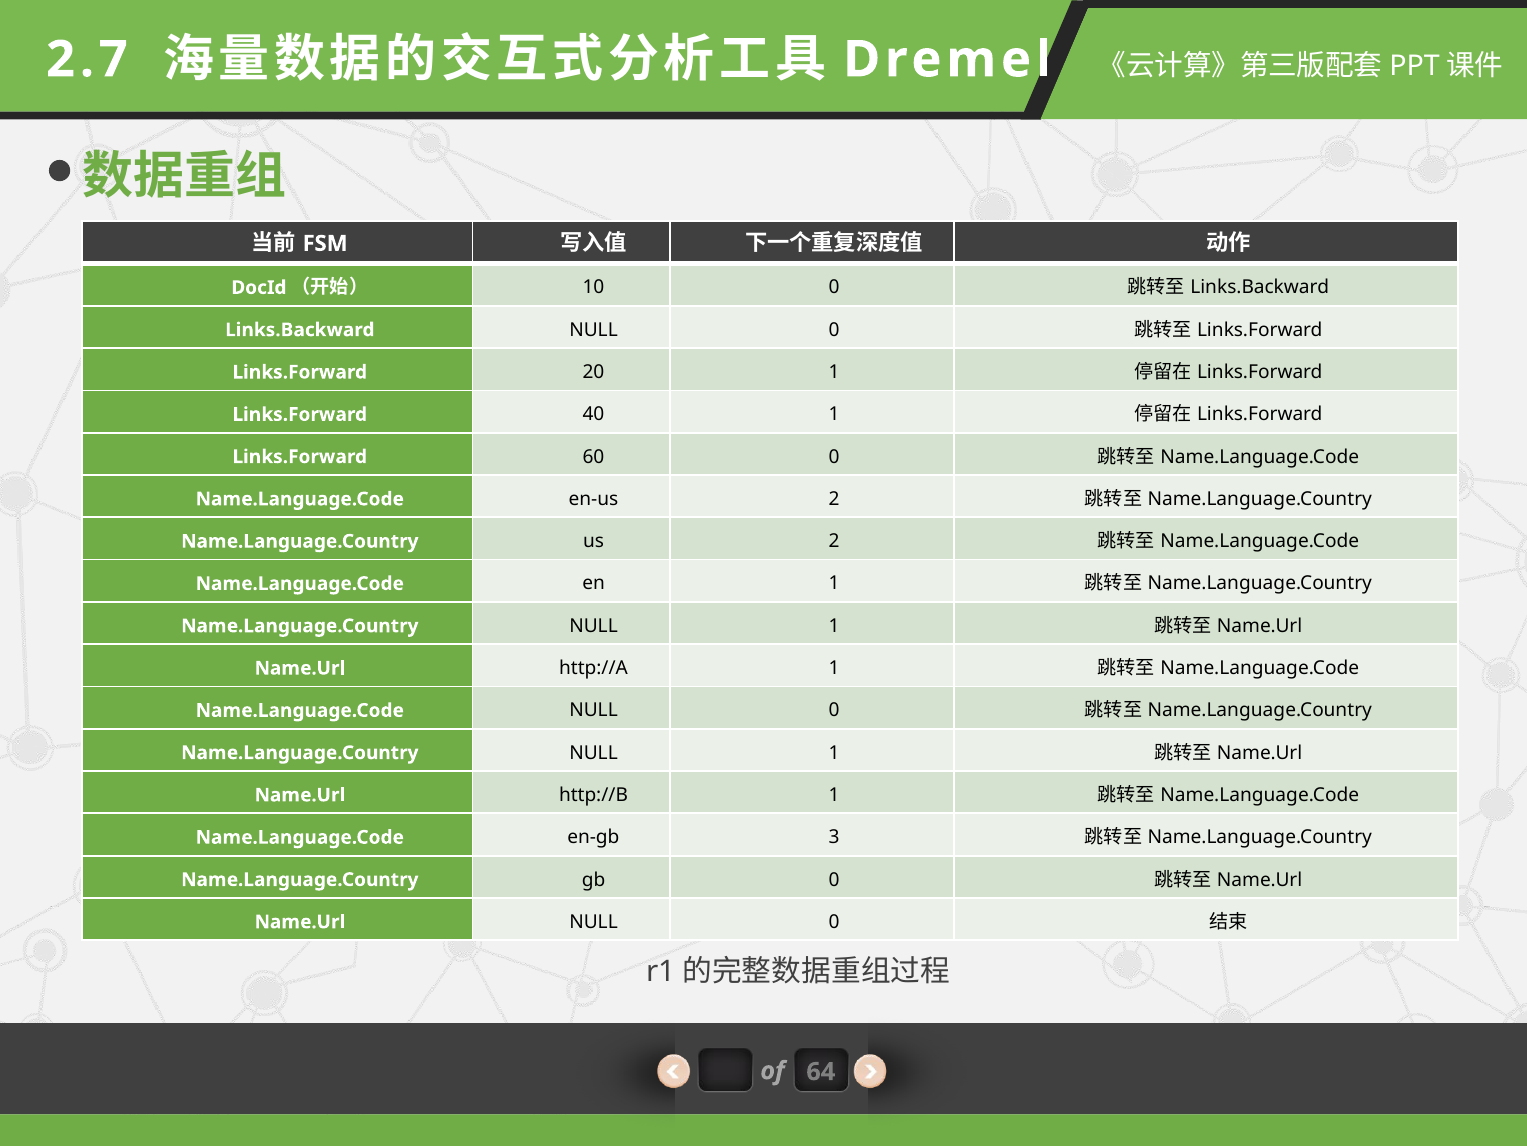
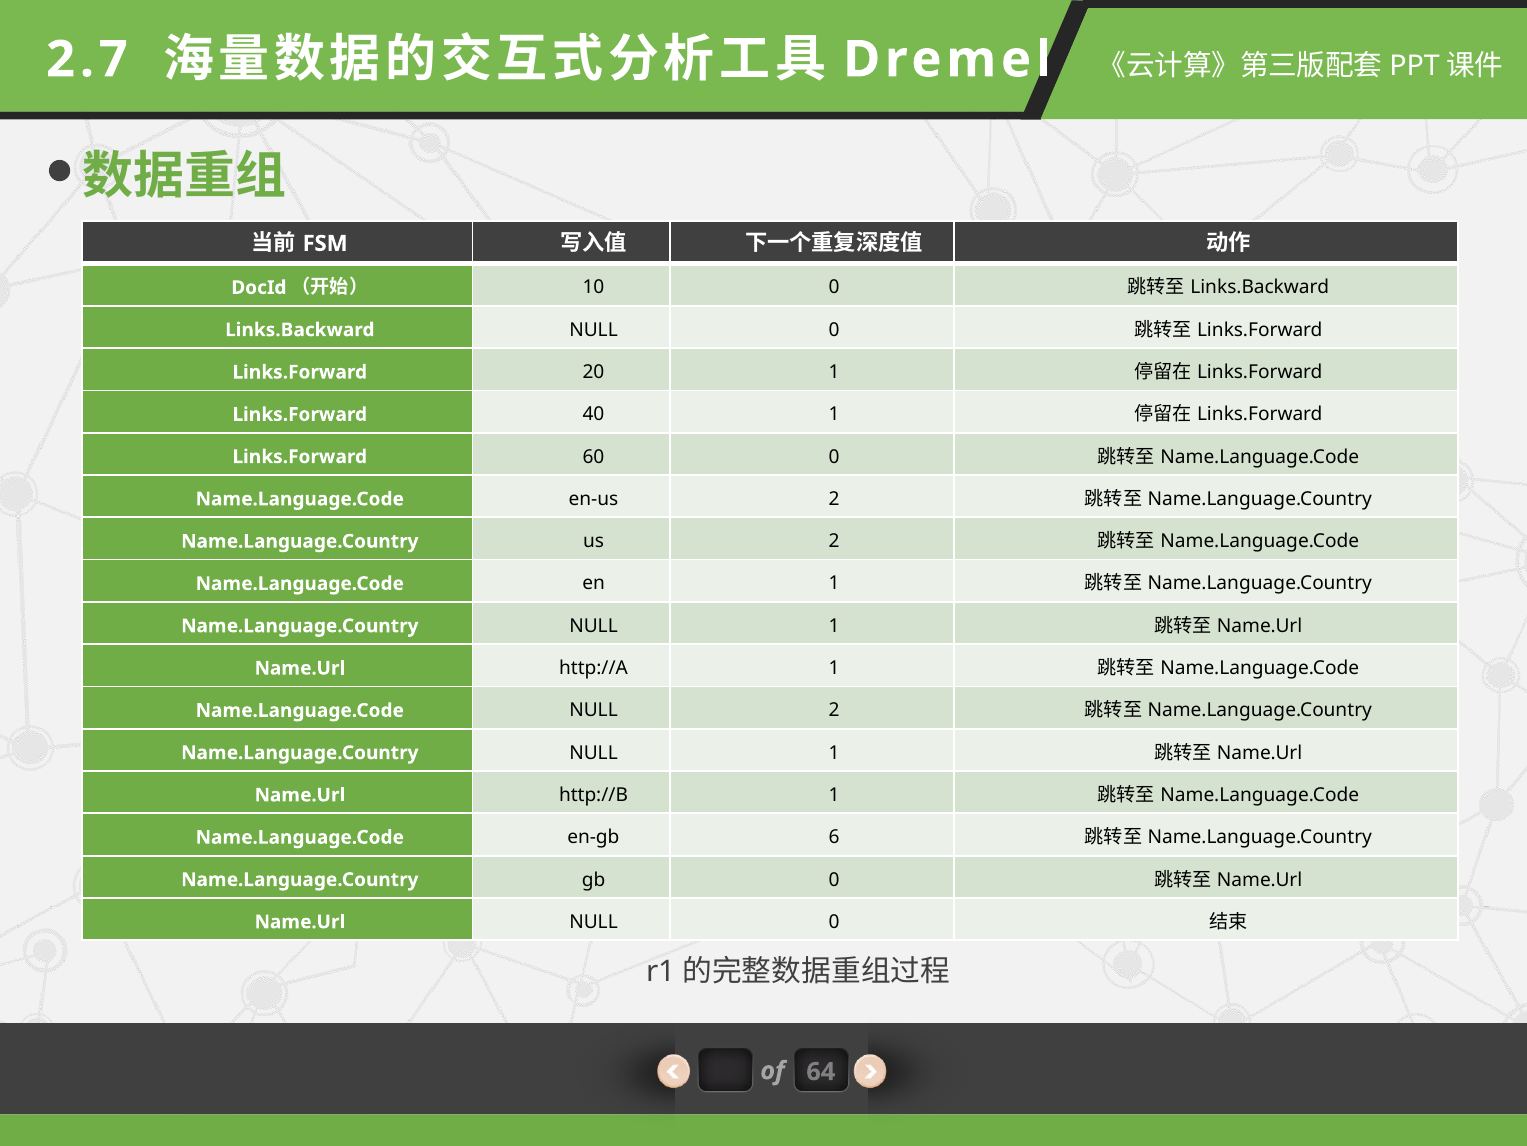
Name.Language.Code NULL 0: 0 -> 2 (834, 710)
3: 3 -> 6 (834, 837)
